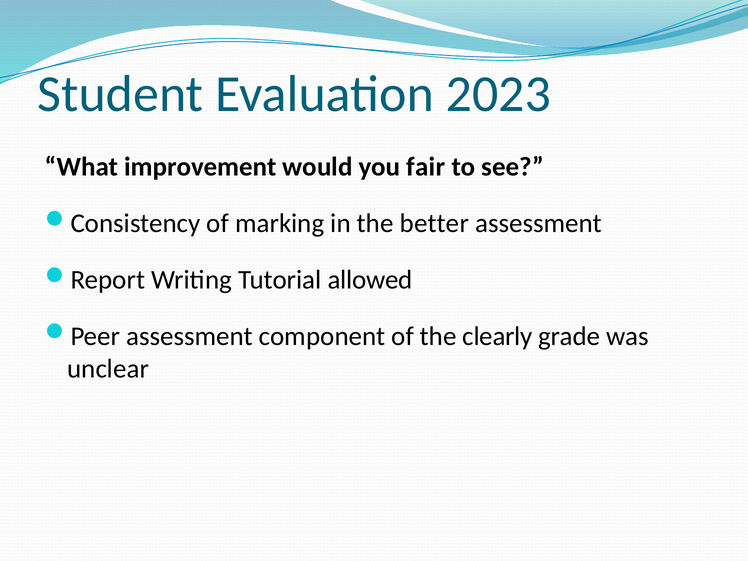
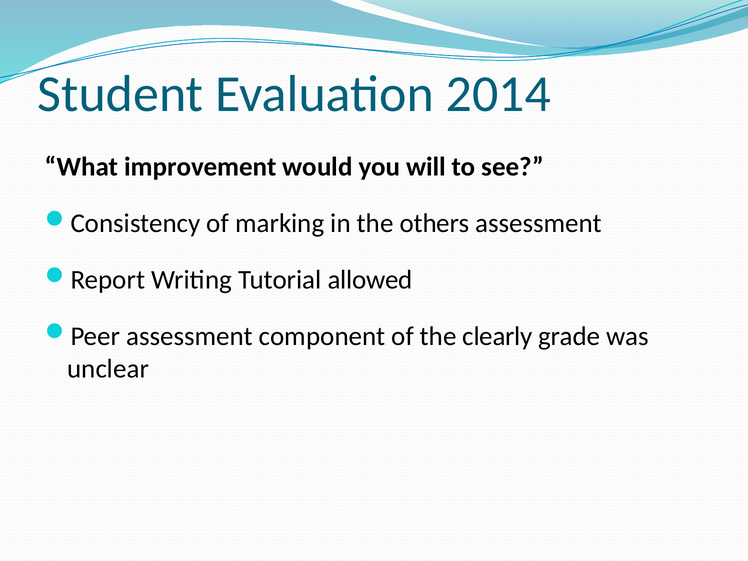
2023: 2023 -> 2014 (498, 94)
fair: fair -> will (426, 167)
better: better -> others (435, 223)
